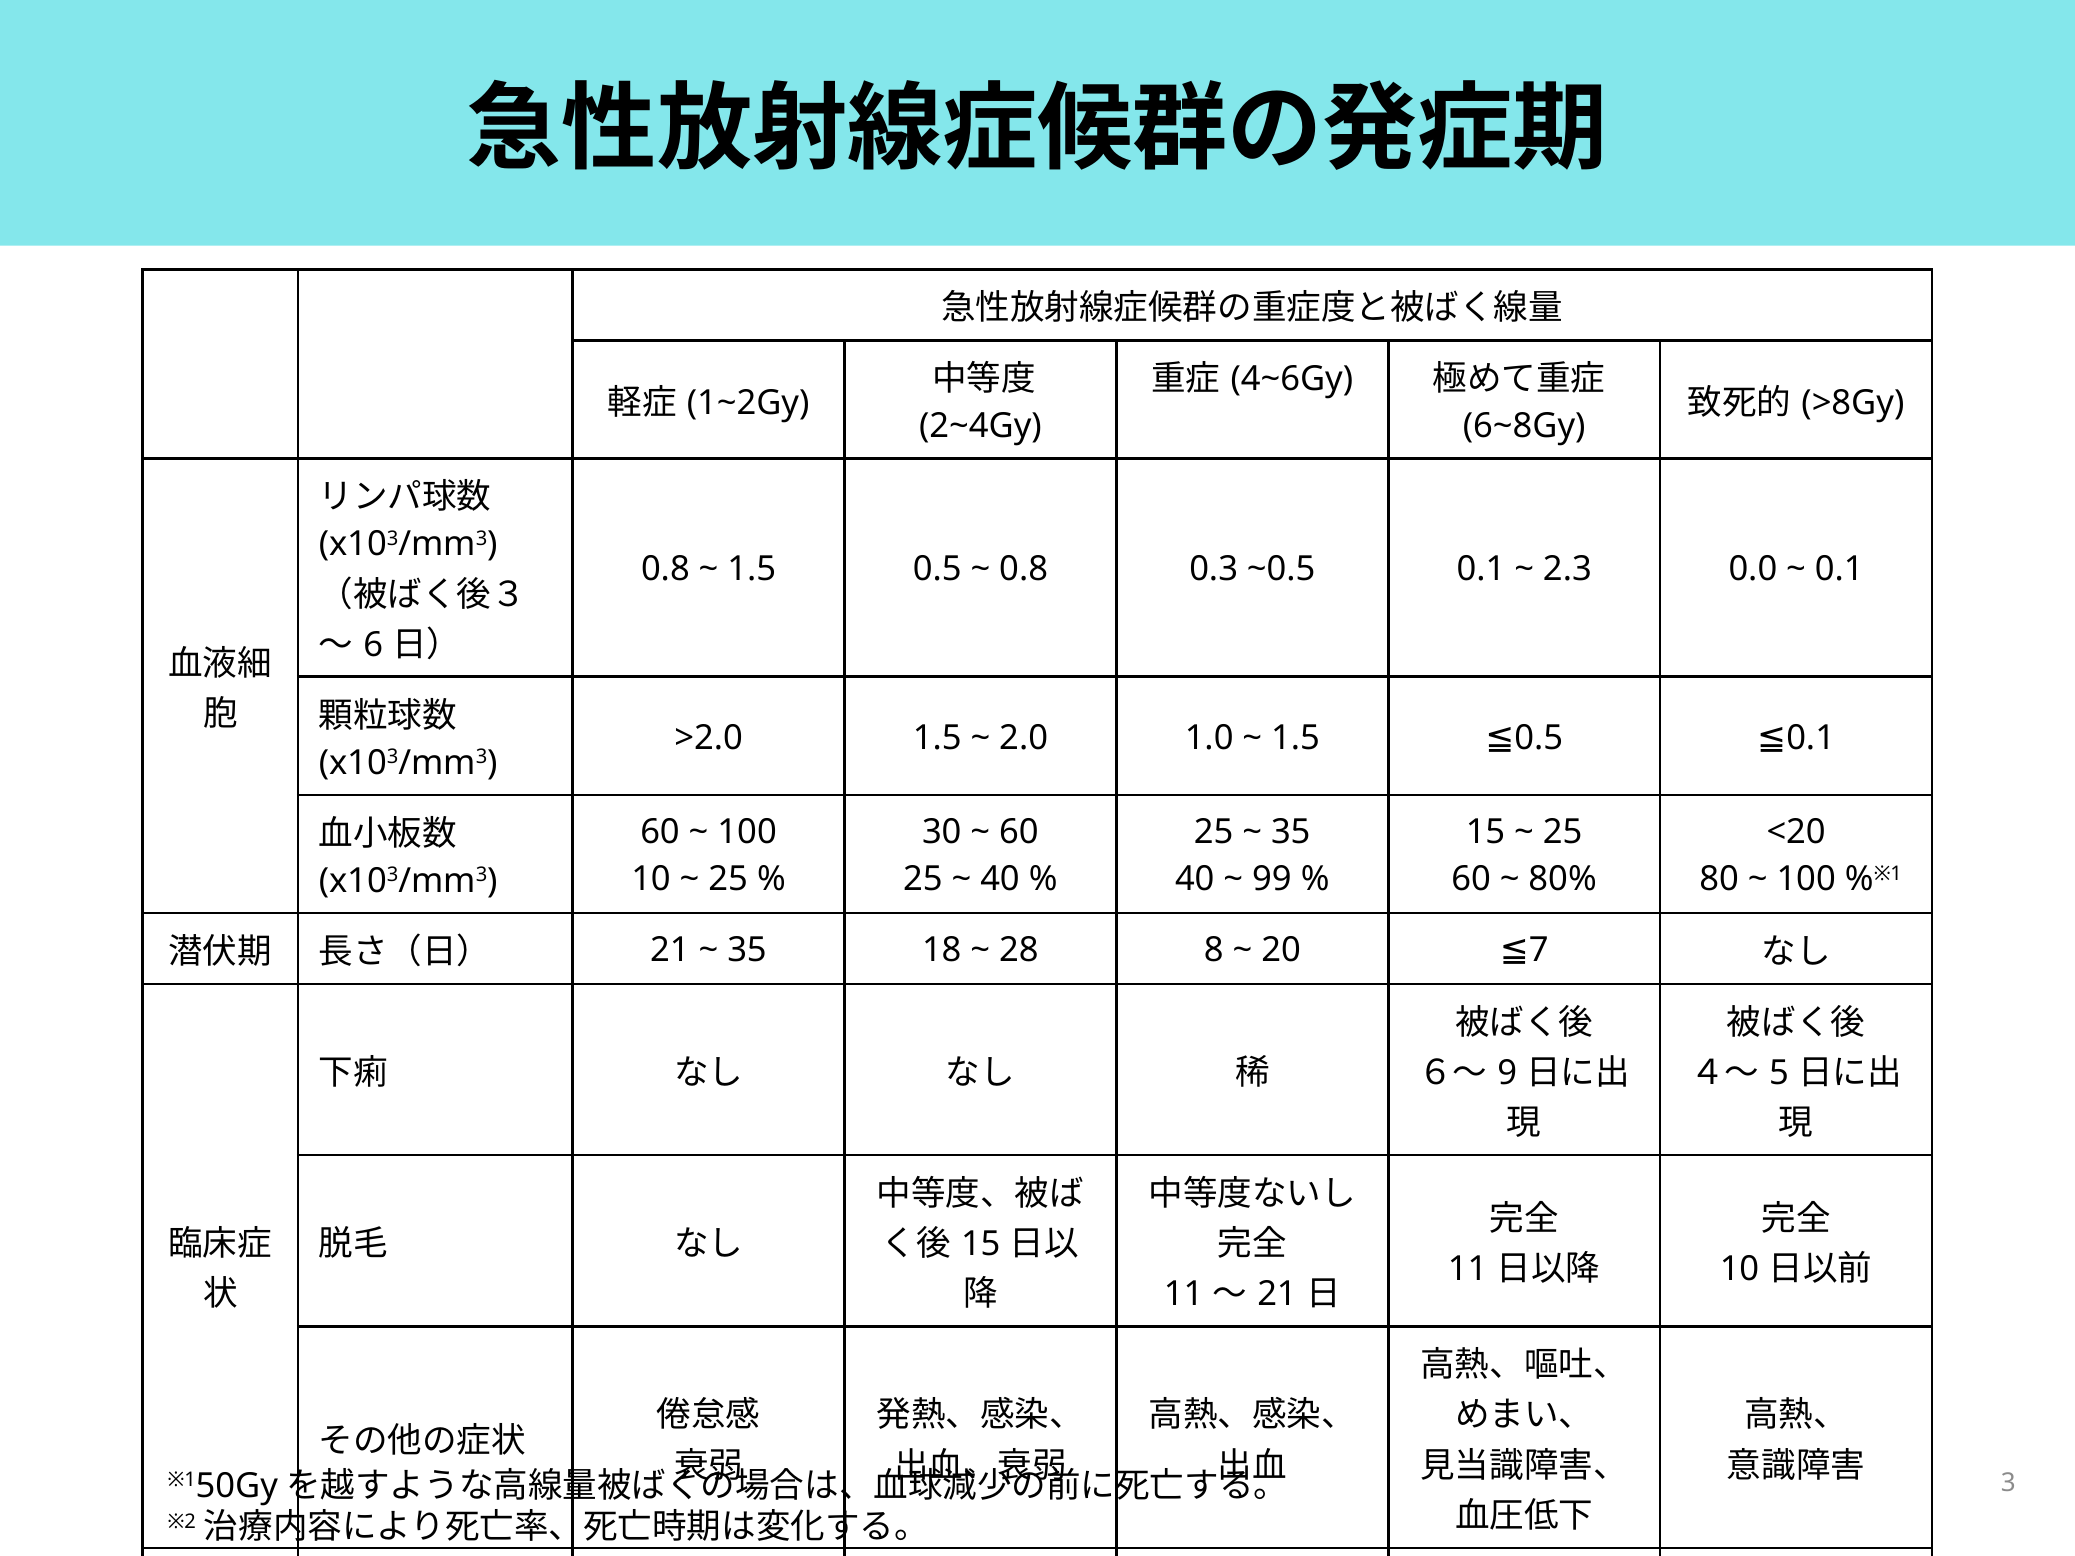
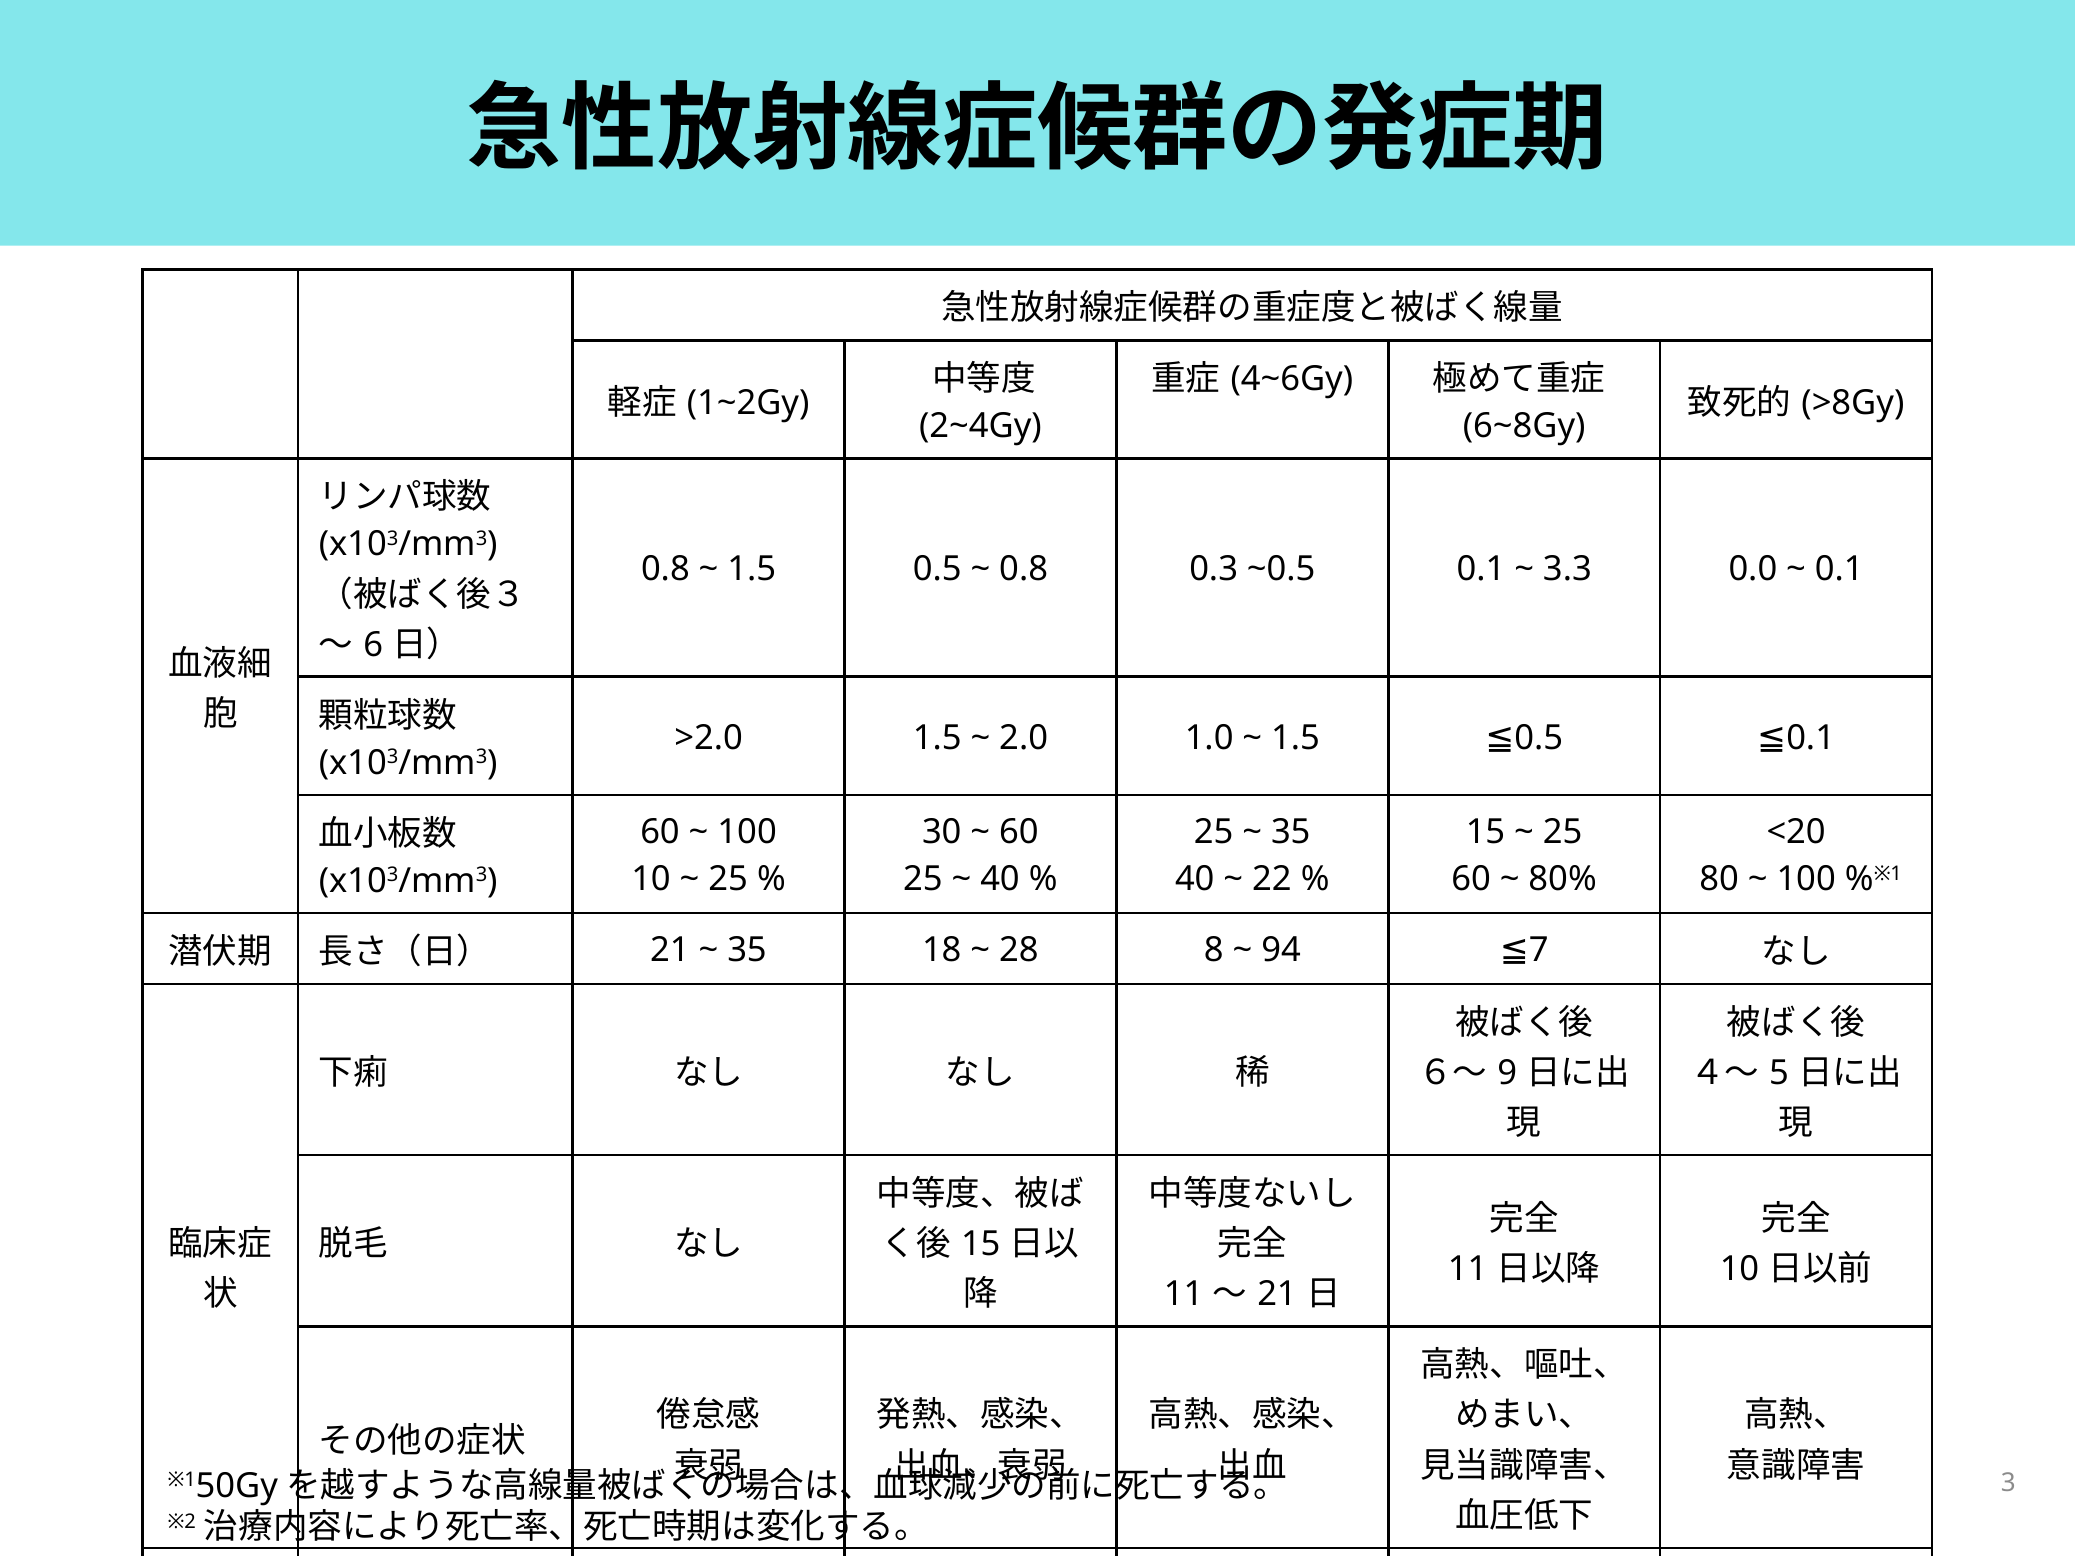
2.3: 2.3 -> 3.3 (1567, 570)
99: 99 -> 22 (1272, 879)
20: 20 -> 94 (1281, 950)
